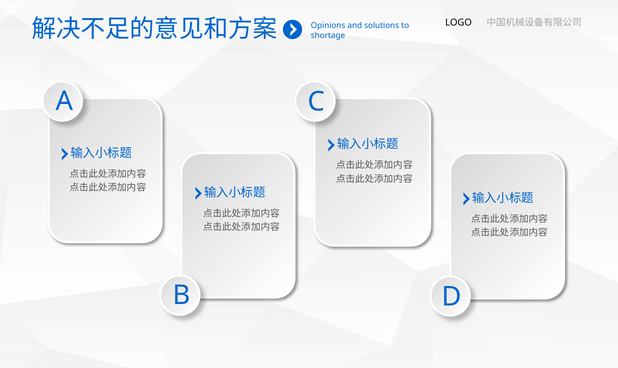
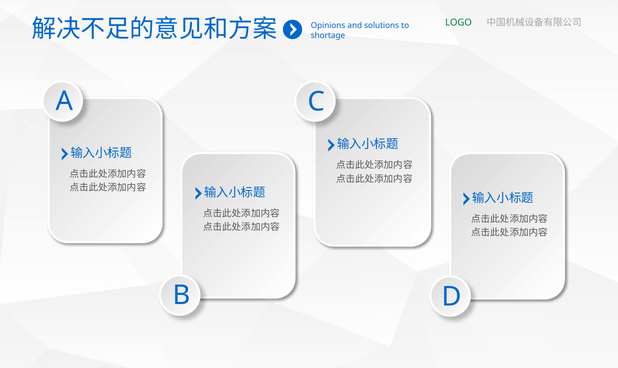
LOGO colour: black -> green (458, 23)
